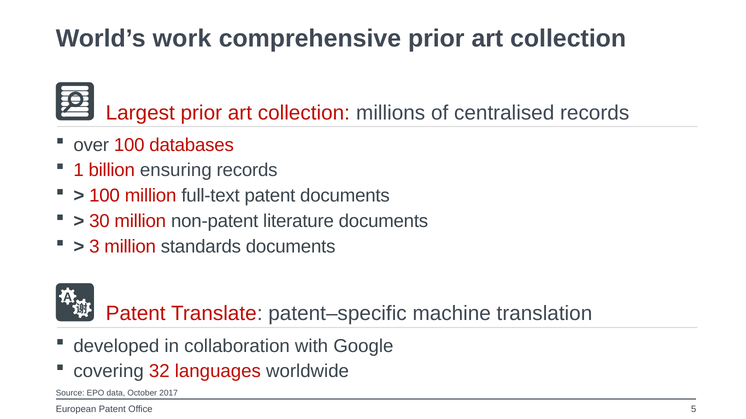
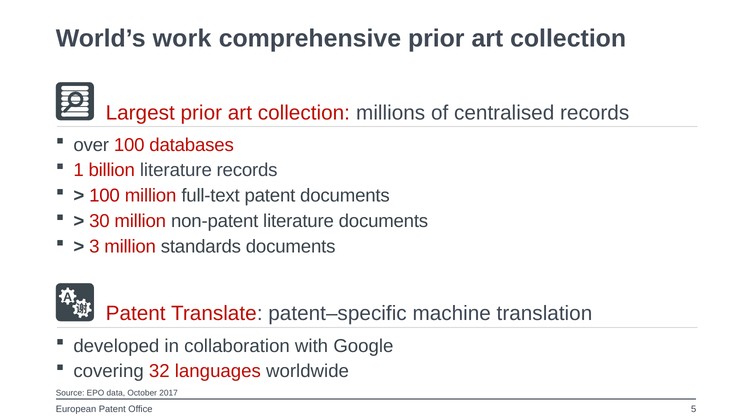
billion ensuring: ensuring -> literature (176, 171)
